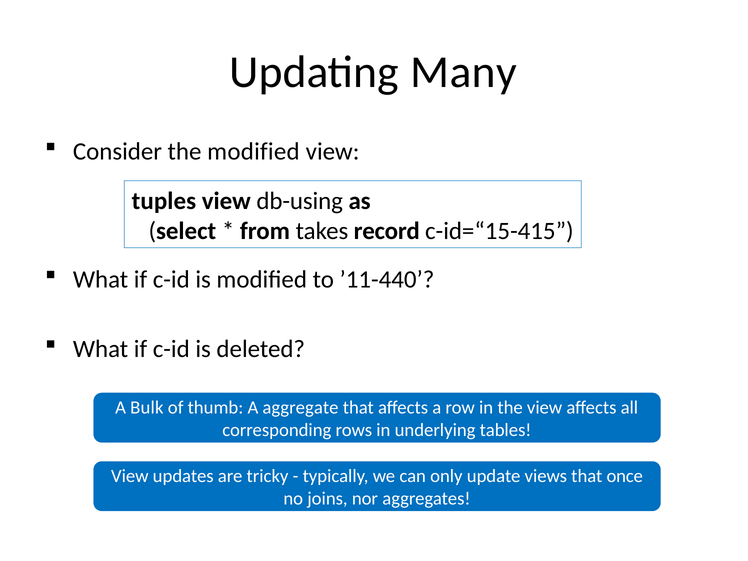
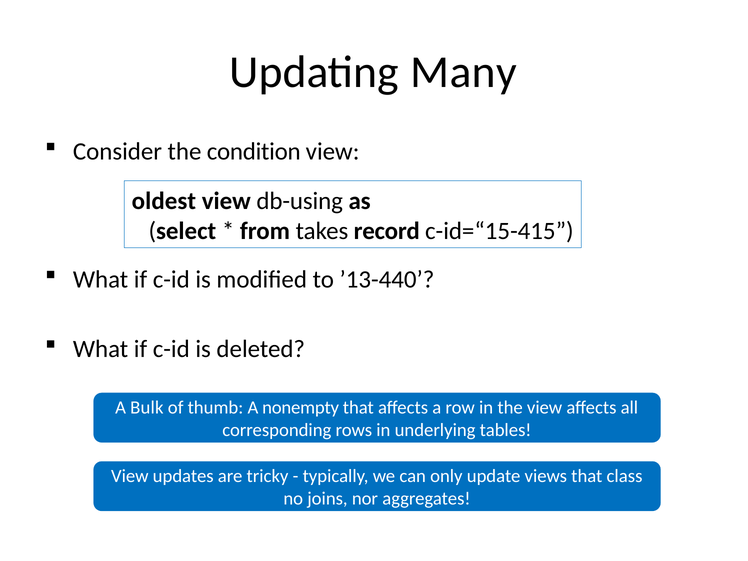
the modified: modified -> condition (254, 151)
tuples: tuples -> oldest (164, 201)
’11-440: ’11-440 -> ’13-440 (387, 279)
aggregate: aggregate -> nonempty (301, 408)
once: once -> class (625, 476)
